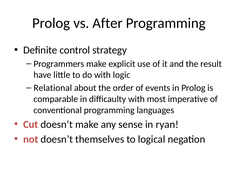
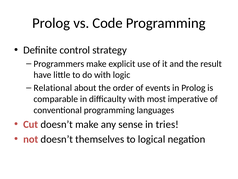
After: After -> Code (108, 23)
ryan: ryan -> tries (167, 124)
